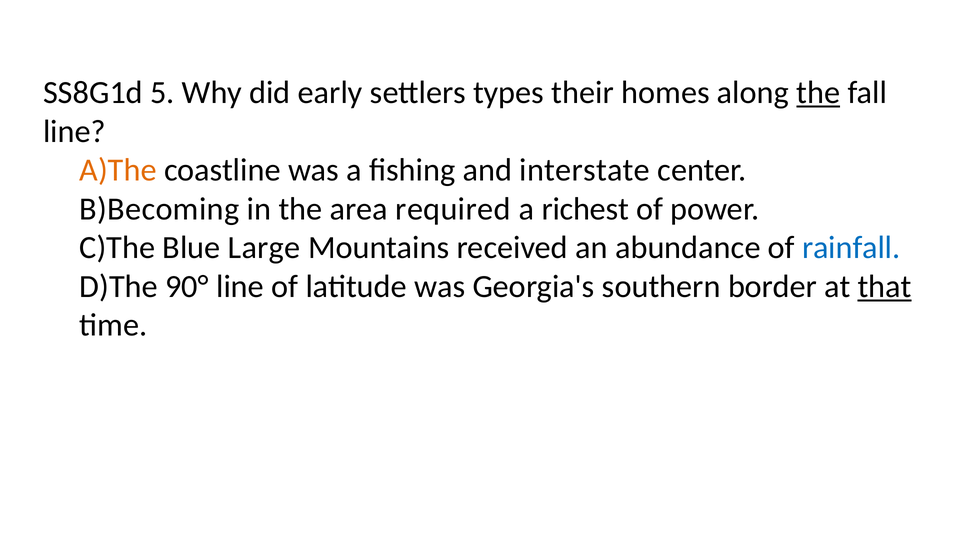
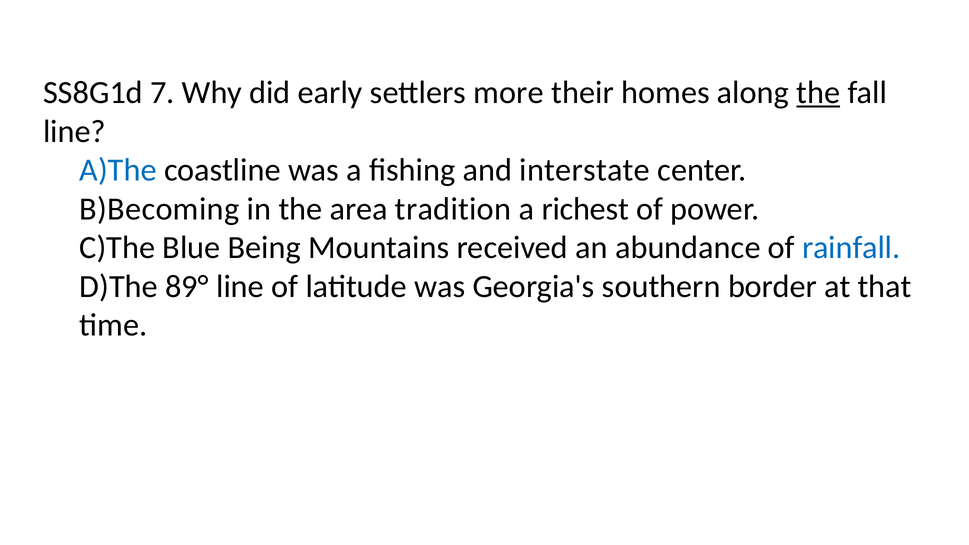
5: 5 -> 7 (162, 93)
types: types -> more (508, 93)
A)The colour: orange -> blue (118, 170)
required: required -> tradition (453, 209)
Large: Large -> Being (264, 248)
90°: 90° -> 89° (187, 287)
that underline: present -> none (885, 287)
